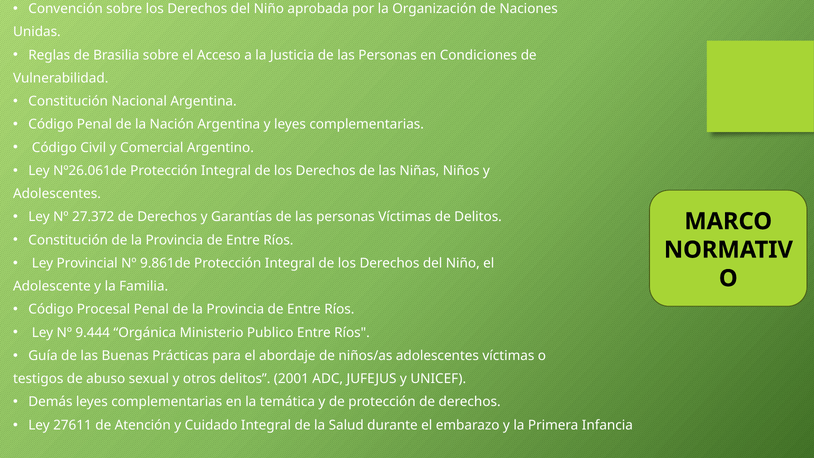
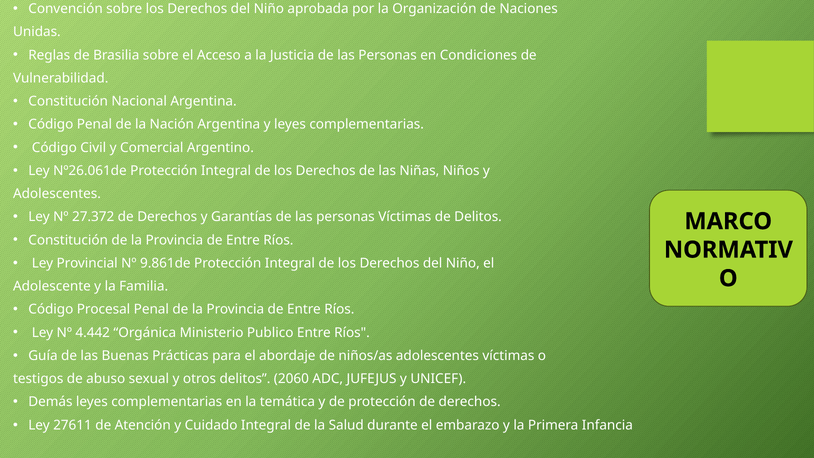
9.444: 9.444 -> 4.442 (93, 332)
2001: 2001 -> 2060 (291, 379)
